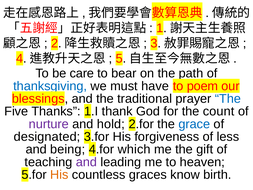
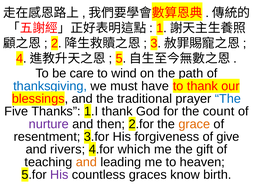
bear: bear -> wind (124, 73)
to poem: poem -> thank (202, 86)
hold: hold -> then (111, 124)
grace colour: blue -> orange (194, 124)
designated: designated -> resentment (47, 137)
less: less -> give (228, 137)
being: being -> rivers (68, 149)
and colour: purple -> orange (86, 162)
His colour: orange -> purple (59, 174)
